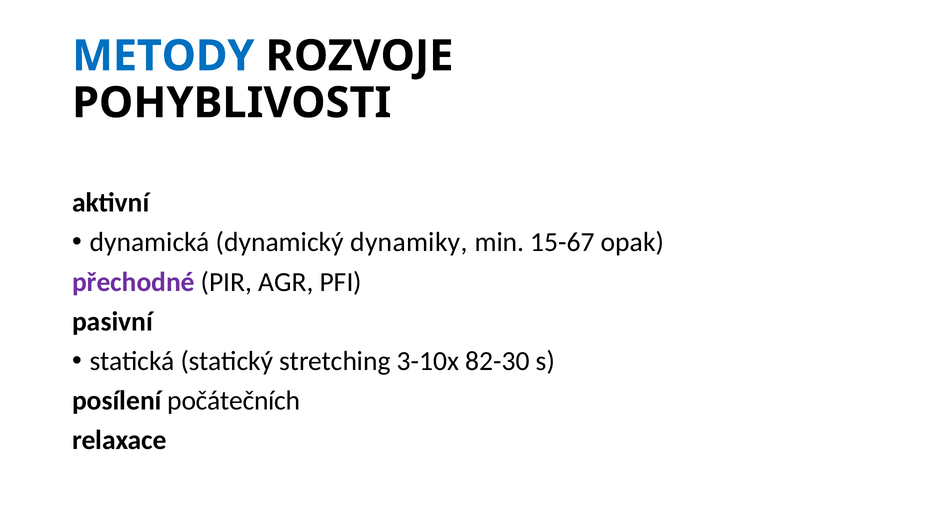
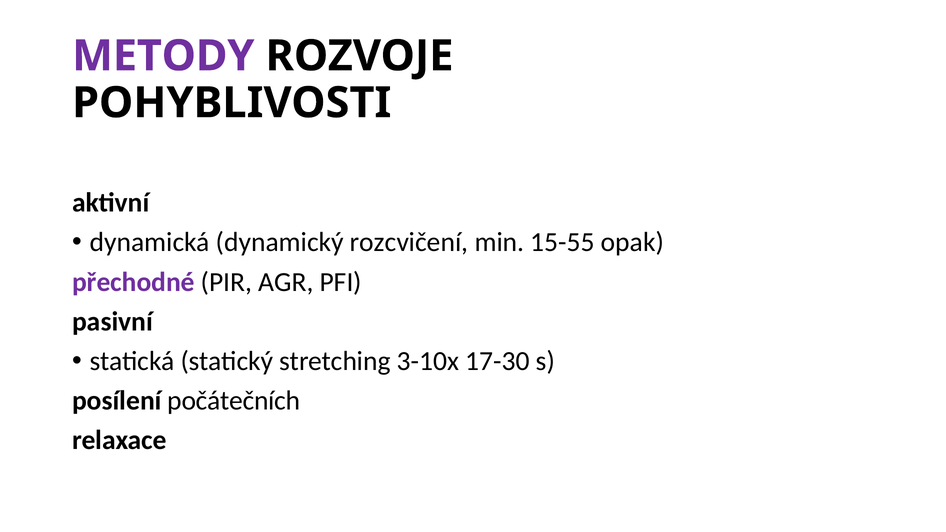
METODY colour: blue -> purple (163, 56)
dynamiky: dynamiky -> rozcvičení (409, 242)
15-67: 15-67 -> 15-55 (563, 242)
82-30: 82-30 -> 17-30 (497, 361)
